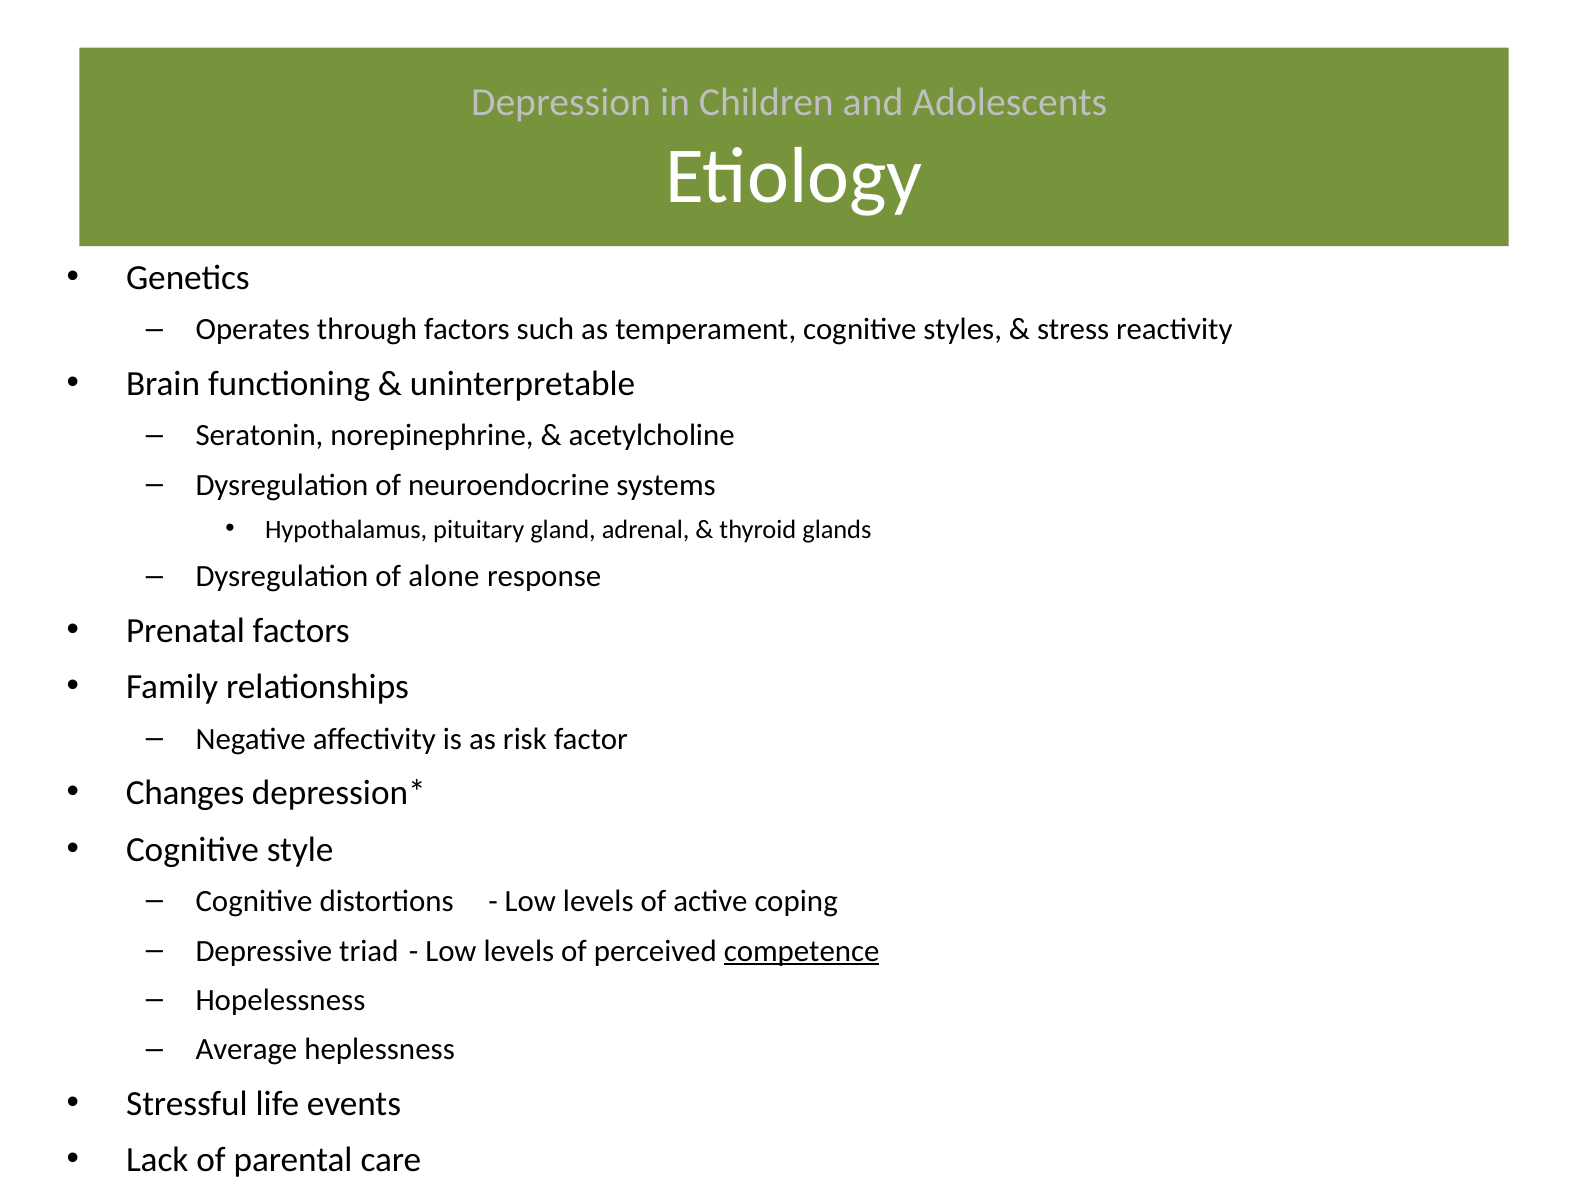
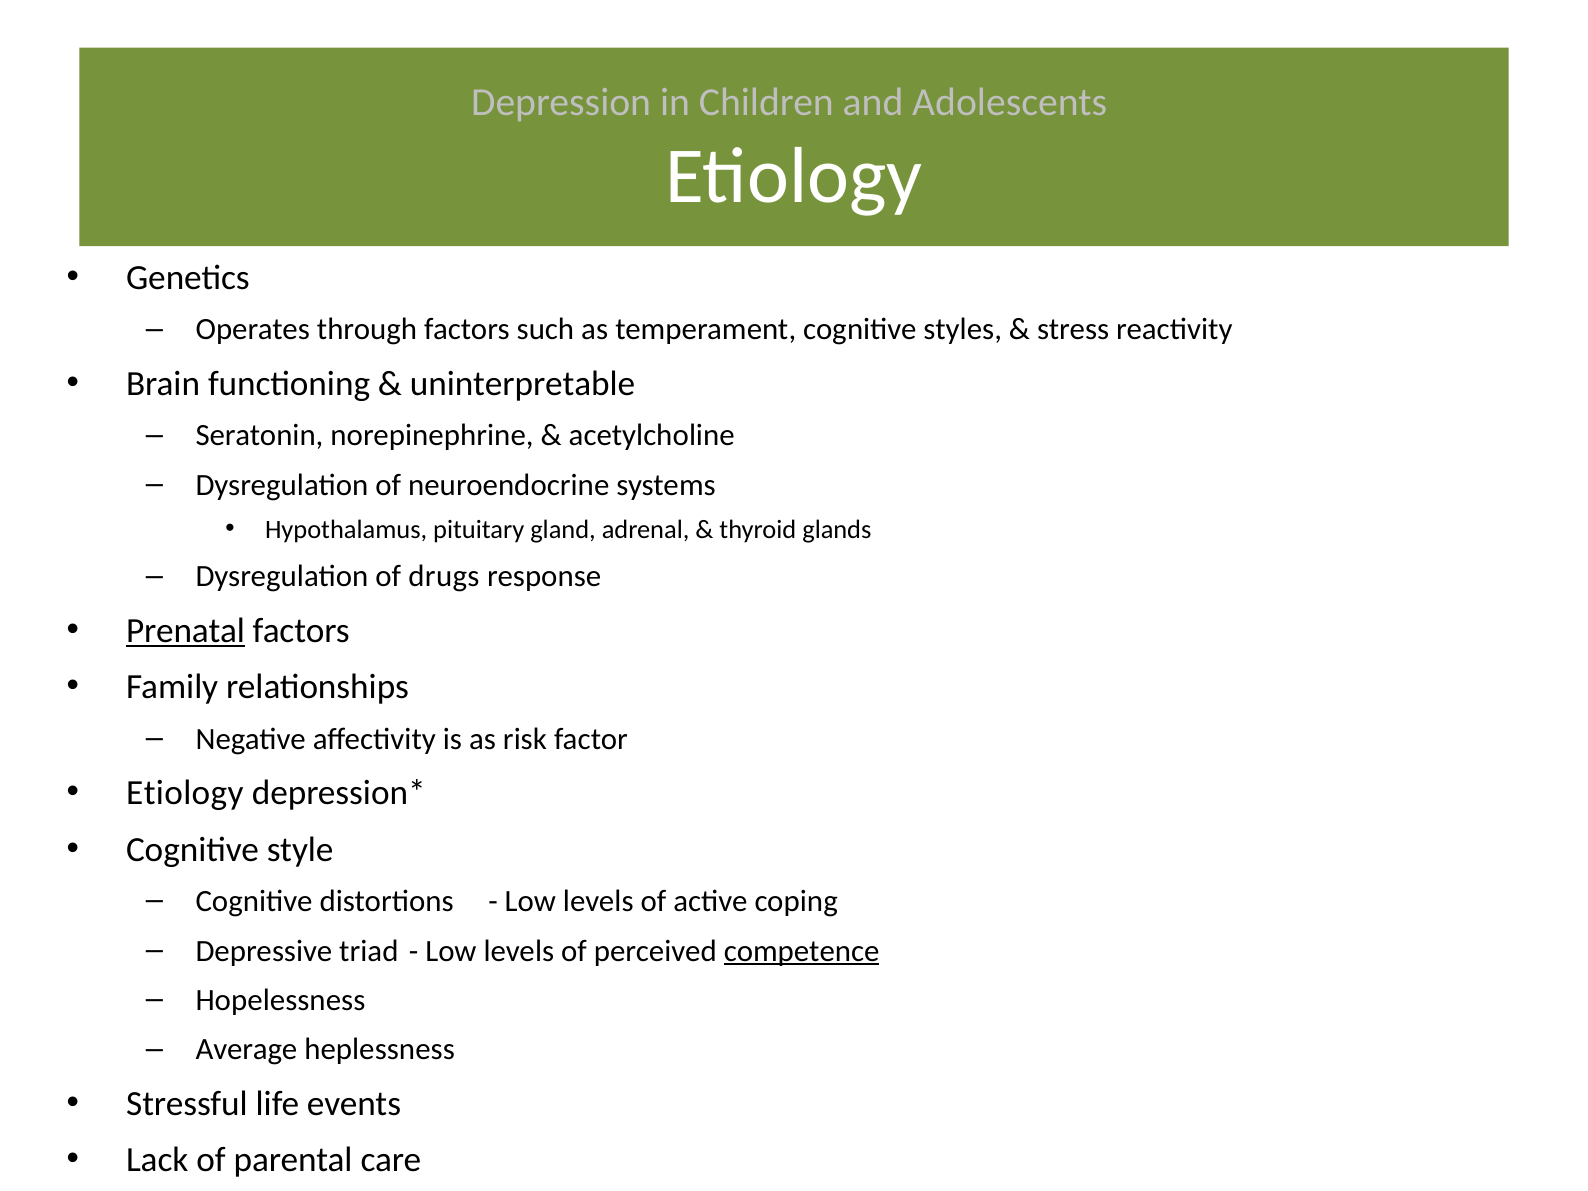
alone: alone -> drugs (444, 577)
Prenatal underline: none -> present (186, 631)
Changes: Changes -> Etiology (185, 793)
